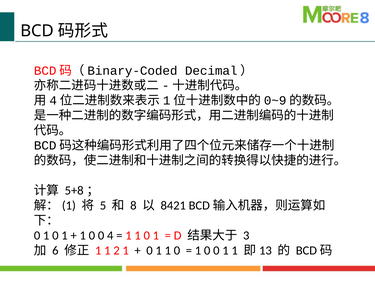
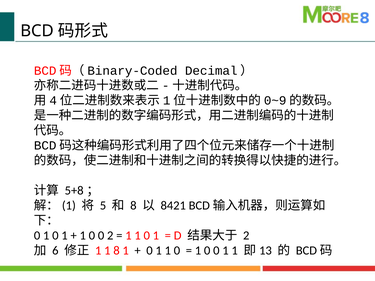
0 4: 4 -> 2 (110, 236)
3: 3 -> 2 (246, 236)
1 2: 2 -> 8 (117, 251)
